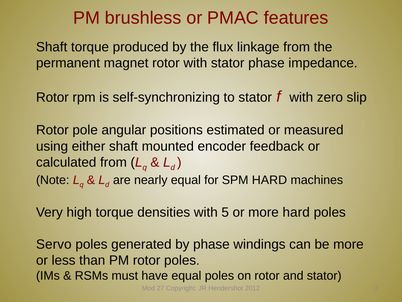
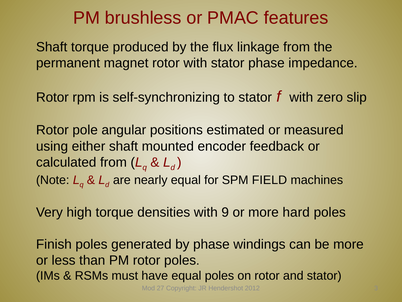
SPM HARD: HARD -> FIELD (269, 180)
5: 5 -> 9 (225, 212)
Servo: Servo -> Finish (54, 244)
